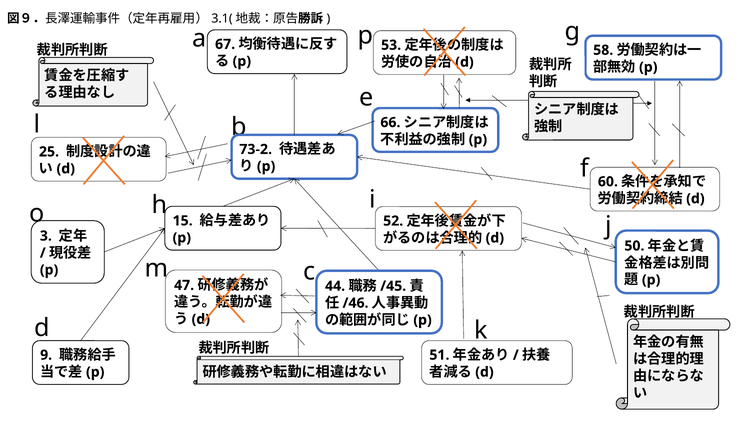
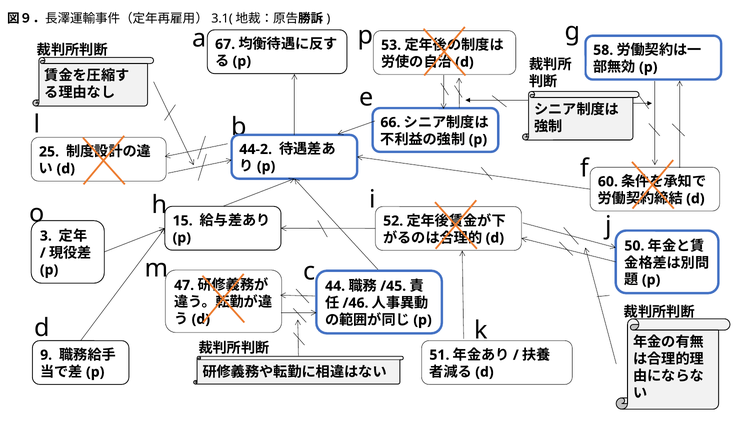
73-2: 73-2 -> 44-2 (256, 150)
